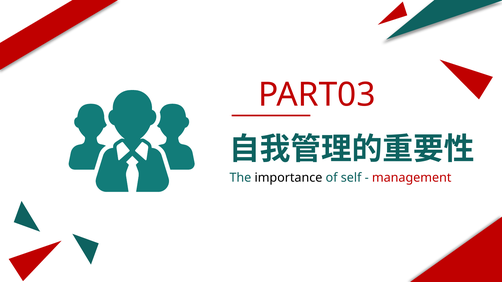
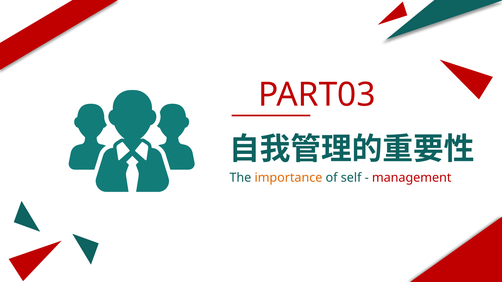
importance colour: black -> orange (288, 178)
